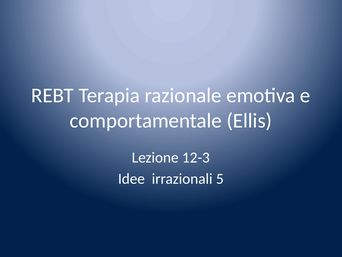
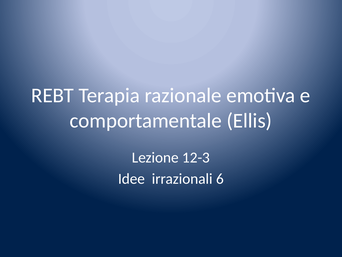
5: 5 -> 6 (220, 179)
